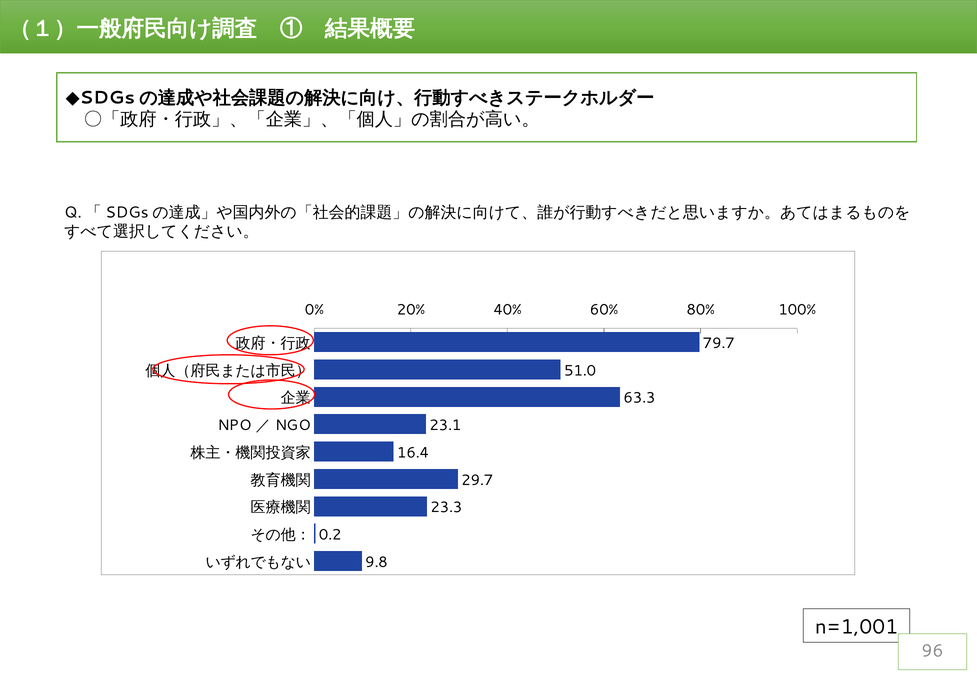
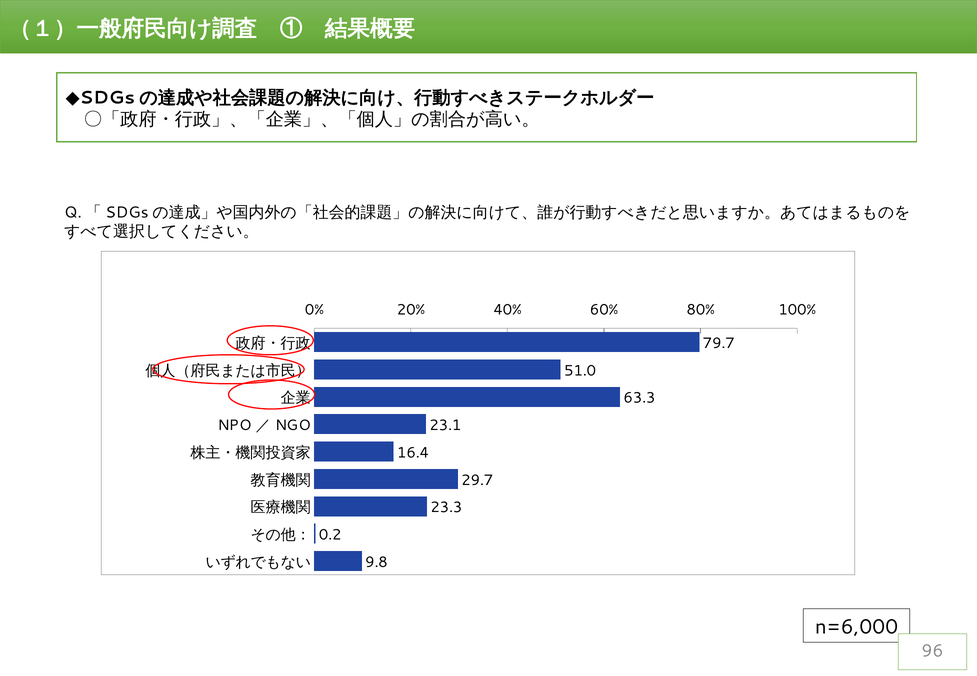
n=1,001: n=1,001 -> n=6,000 (857, 627)
